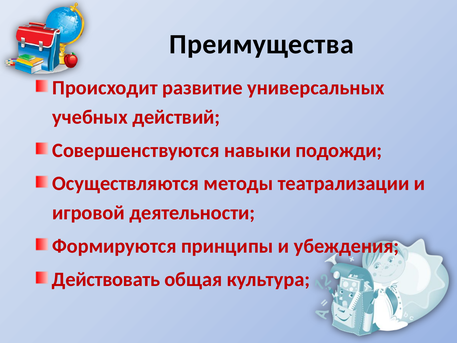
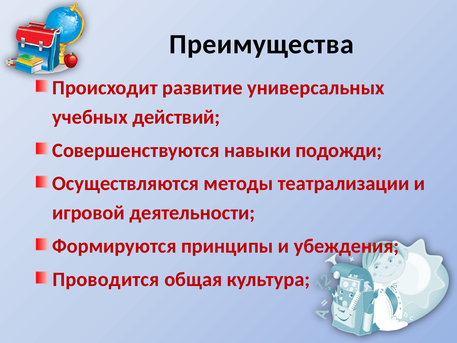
Действовать: Действовать -> Проводится (106, 279)
